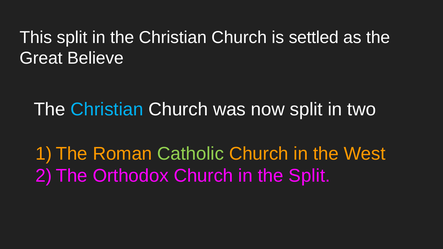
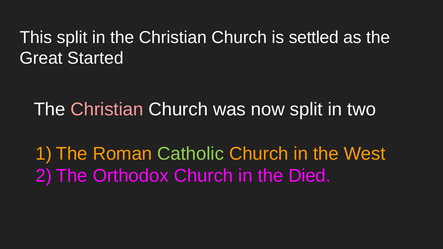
Believe: Believe -> Started (95, 58)
Christian colour: light blue -> pink (107, 109)
the Split: Split -> Died (310, 176)
